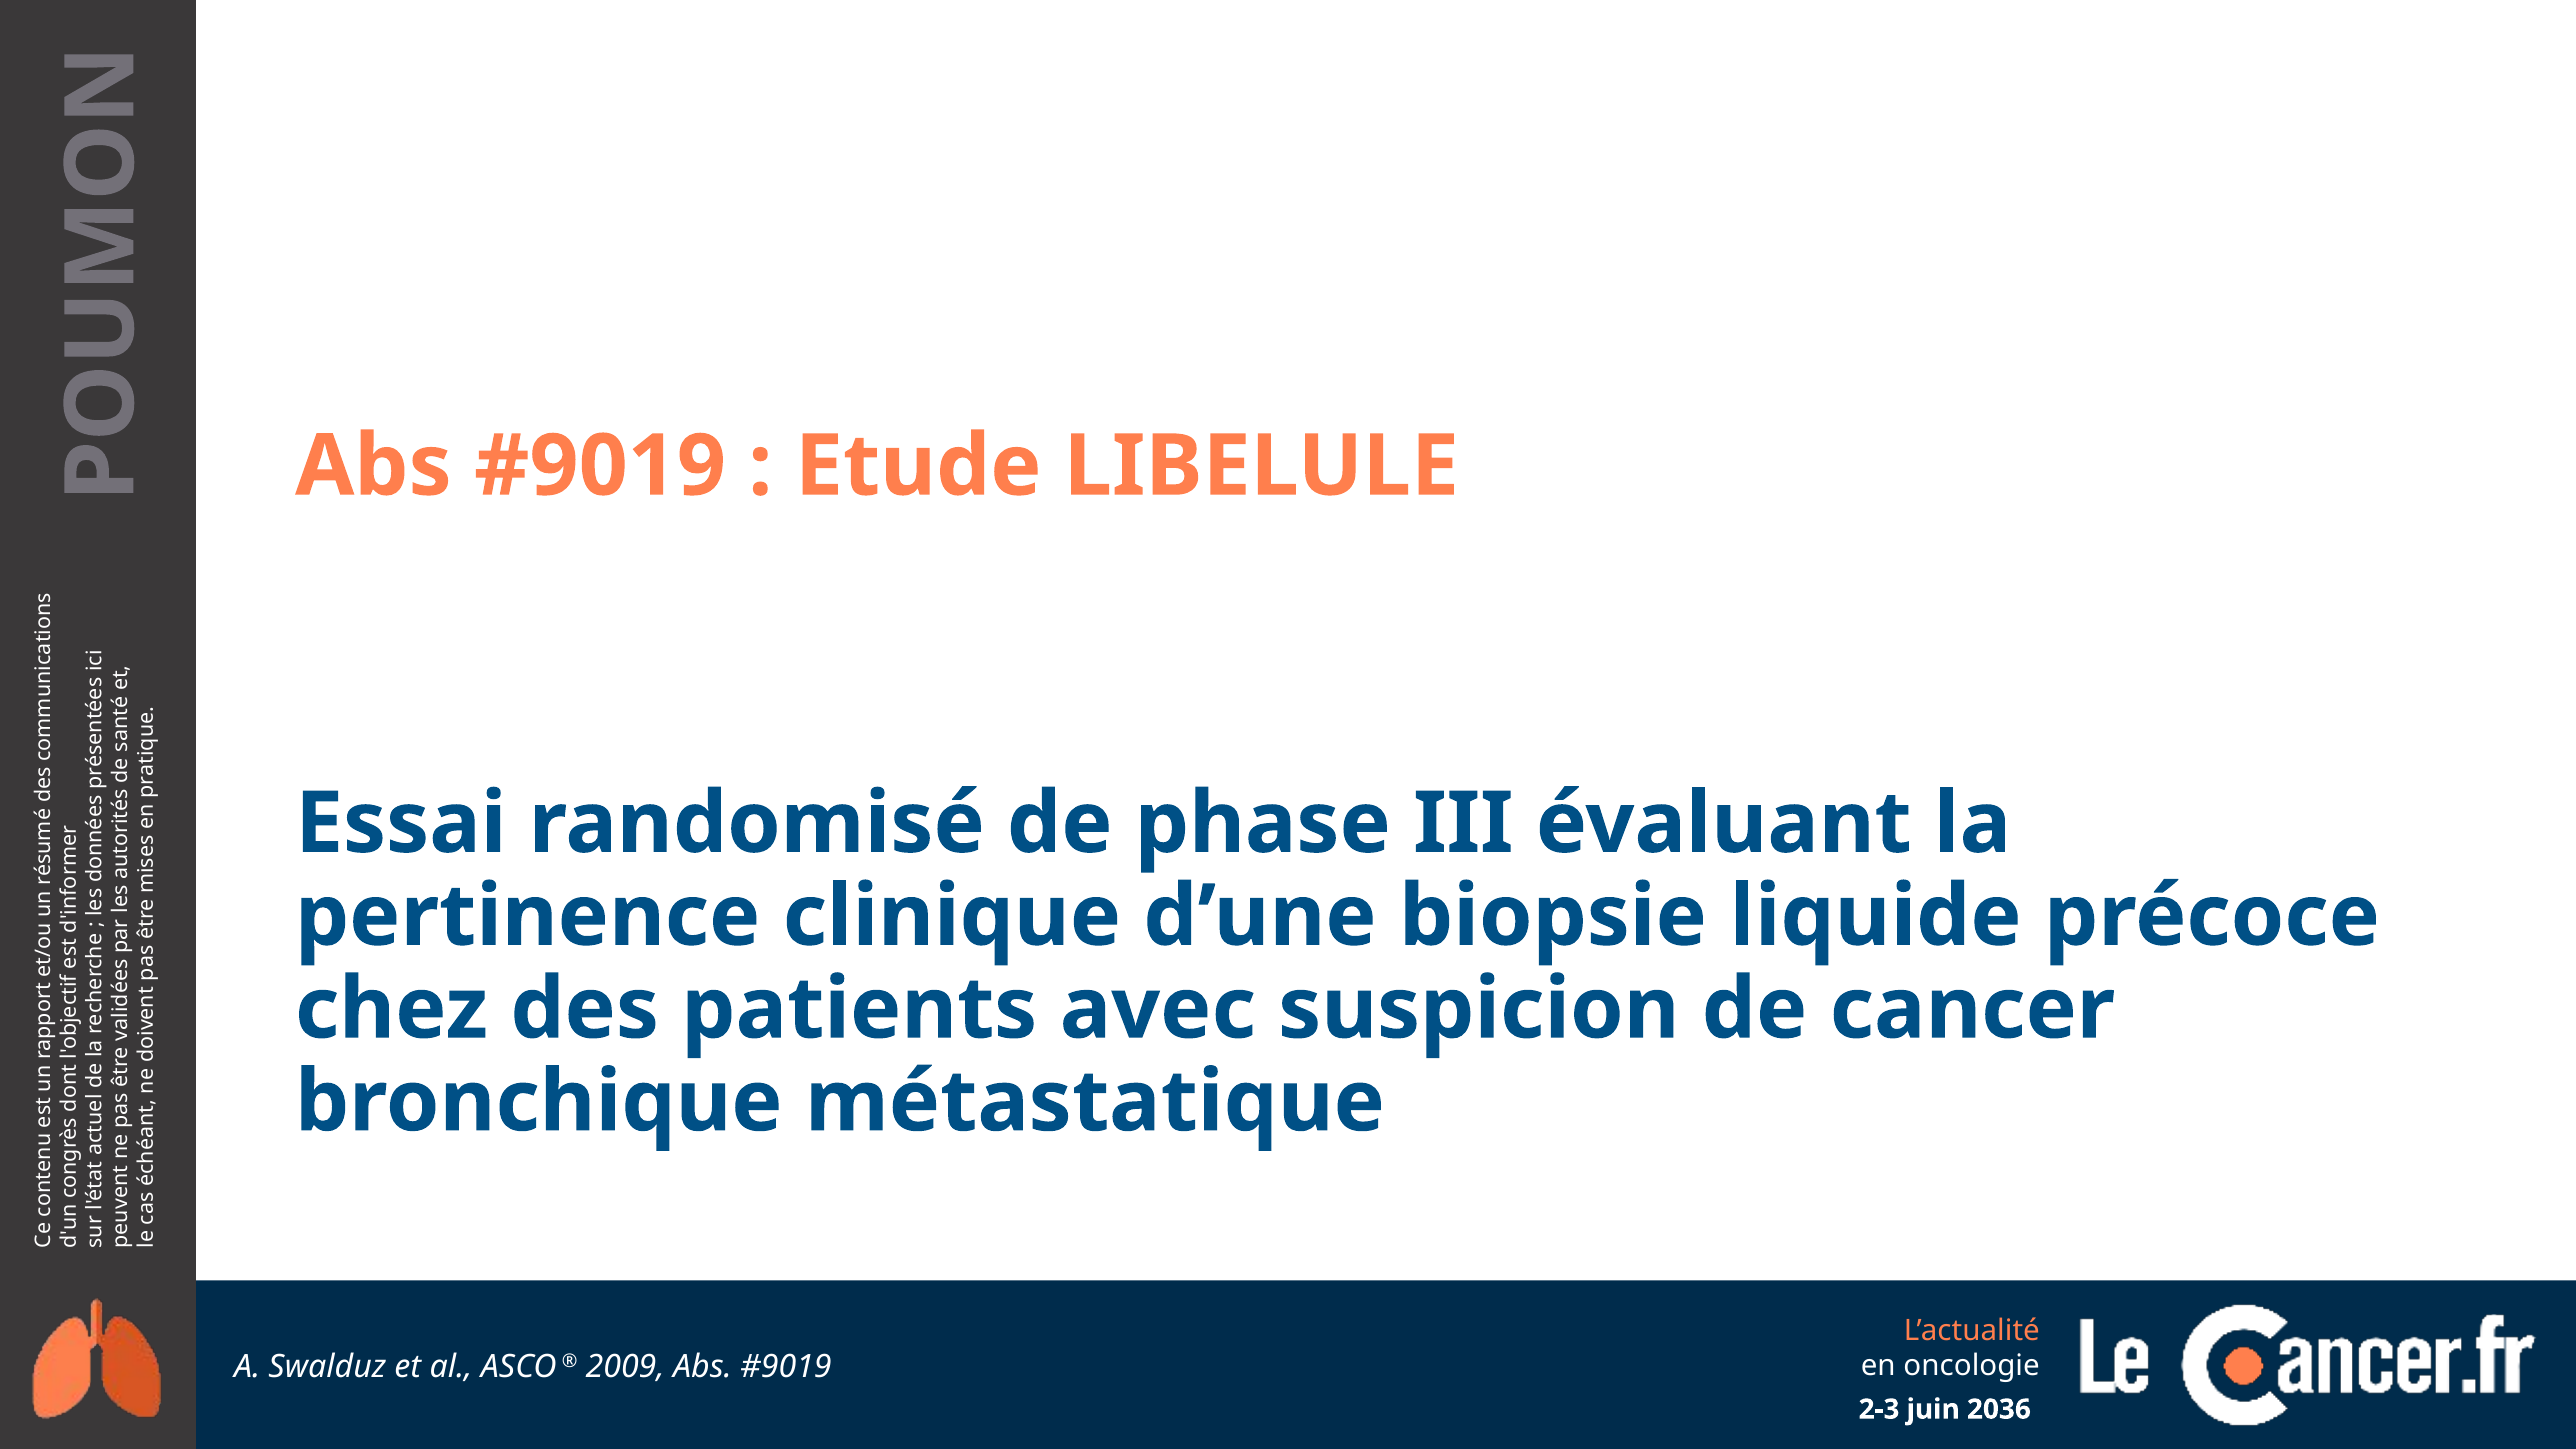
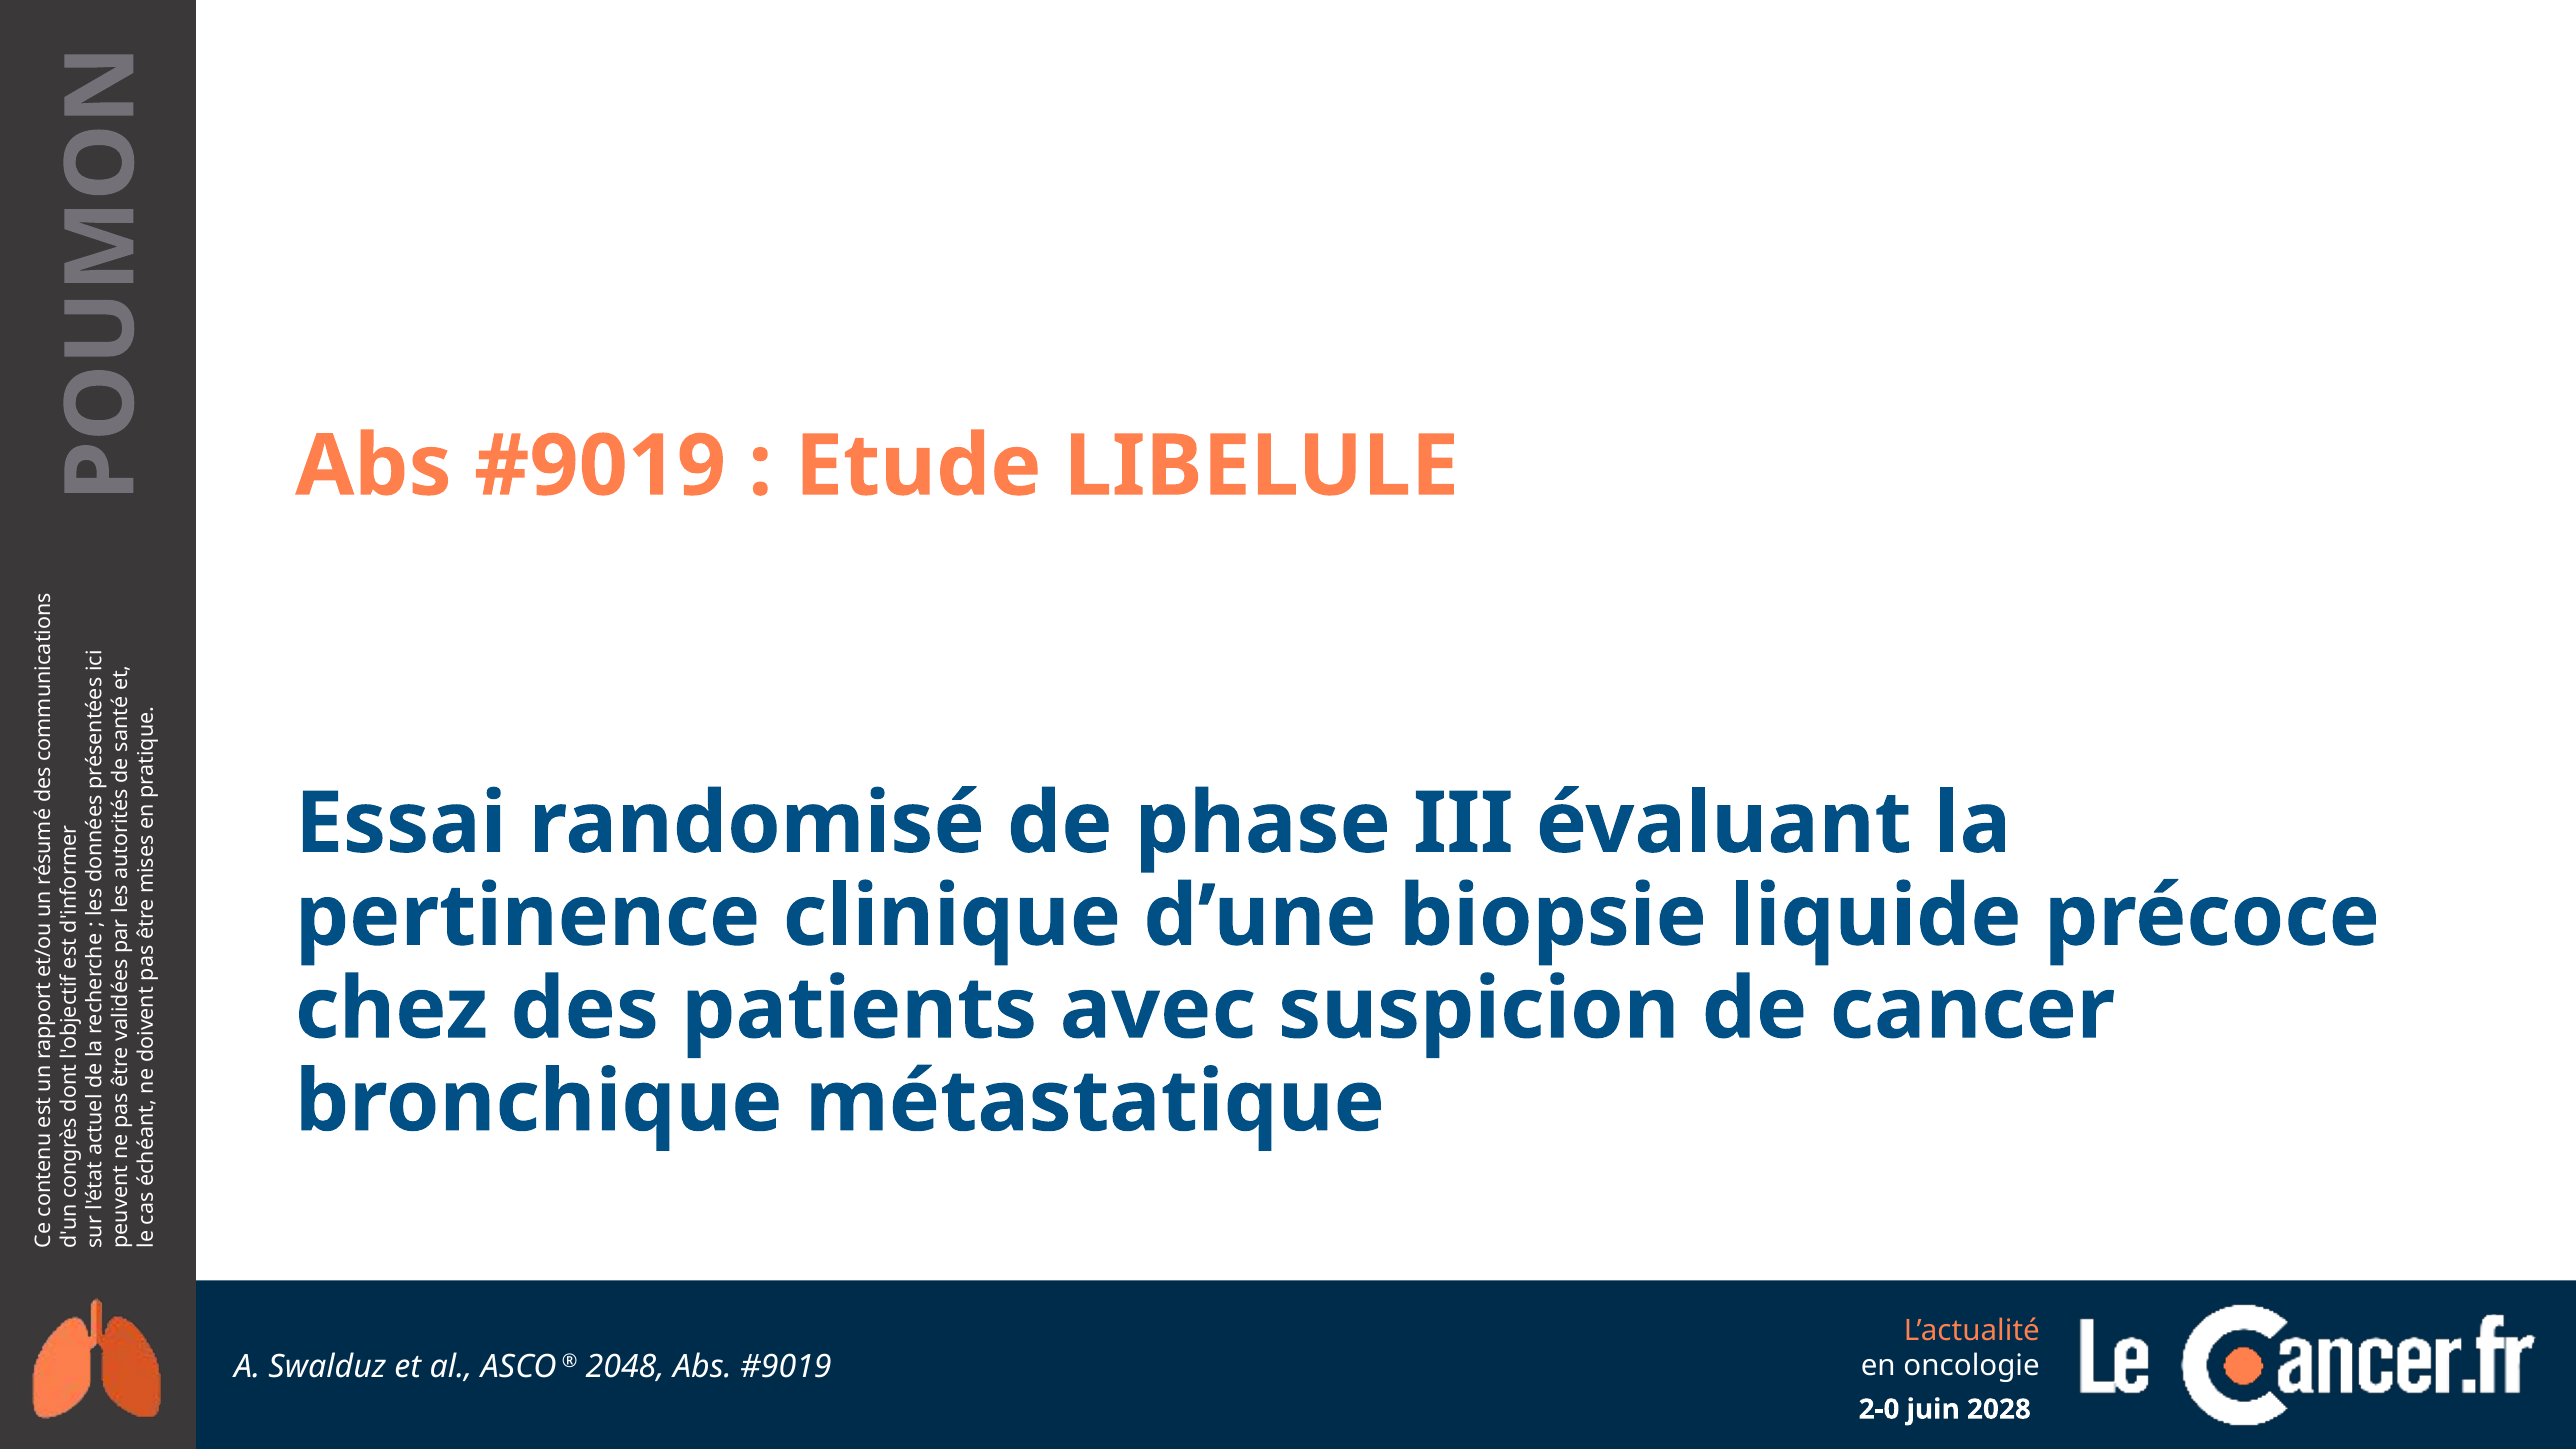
2009: 2009 -> 2048 (625, 1367)
2-3: 2-3 -> 2-0 (1879, 1409)
2036: 2036 -> 2028 (1999, 1409)
